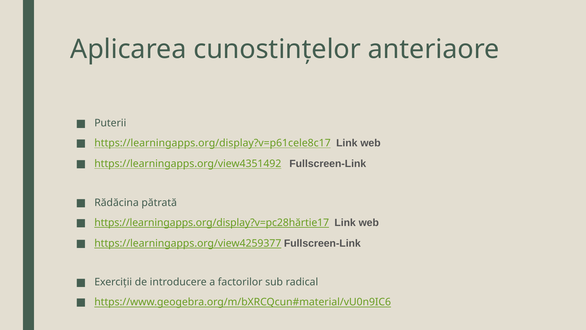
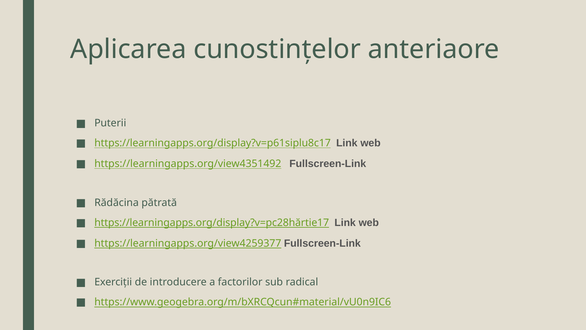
https://learningapps.org/display?v=p61cele8c17: https://learningapps.org/display?v=p61cele8c17 -> https://learningapps.org/display?v=p61siplu8c17 (213, 143)
